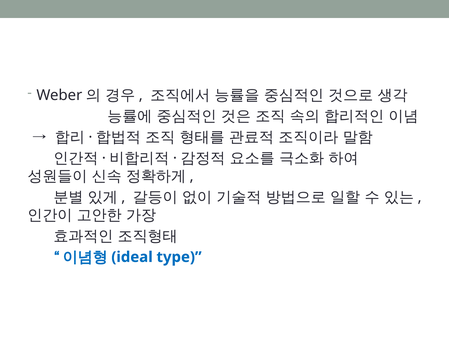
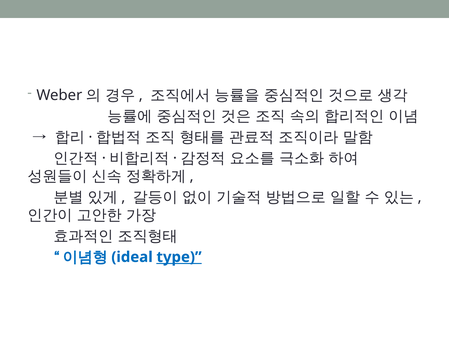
type underline: none -> present (179, 257)
